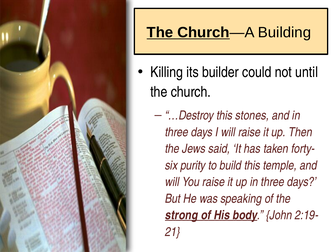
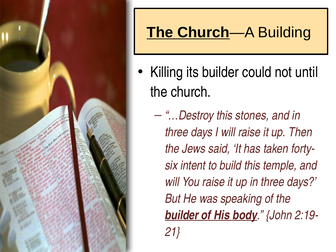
purity: purity -> intent (193, 165)
strong: strong -> builder (182, 215)
